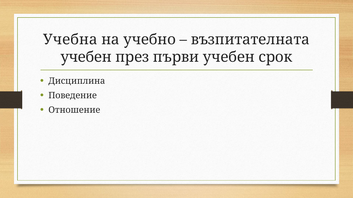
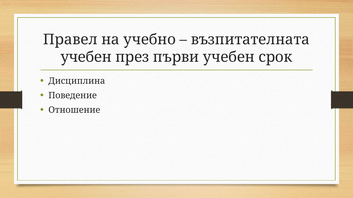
Учебна: Учебна -> Правел (70, 40)
